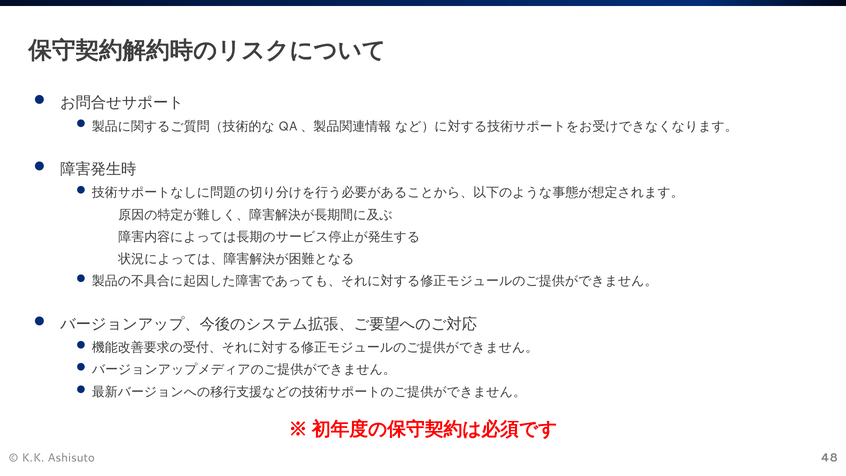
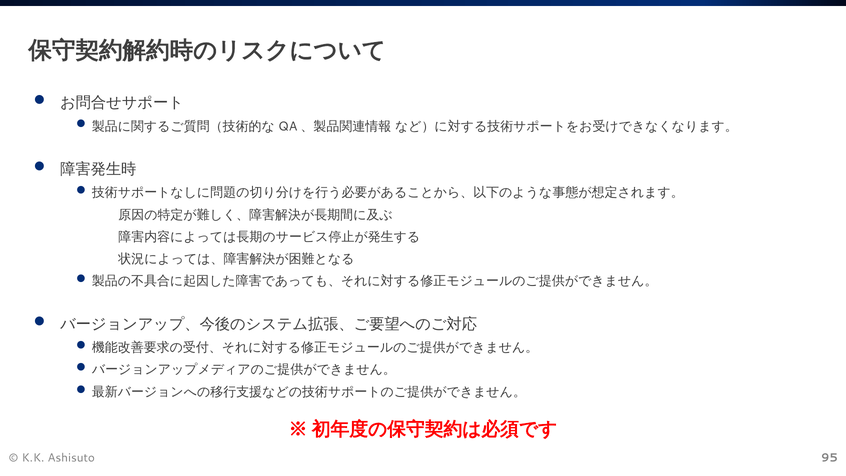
48: 48 -> 95 (829, 458)
